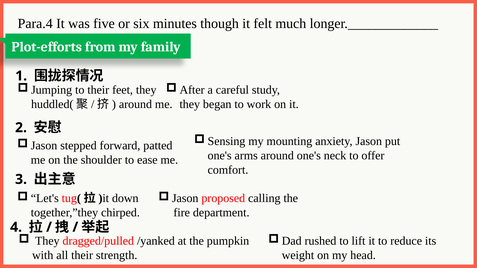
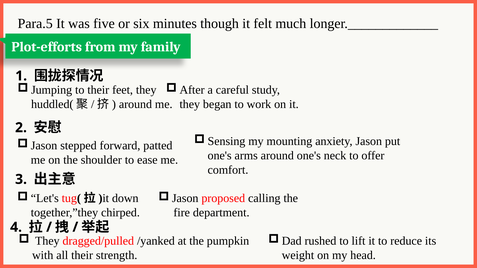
Para.4: Para.4 -> Para.5 (35, 24)
